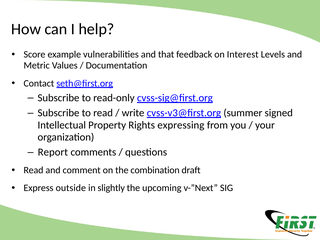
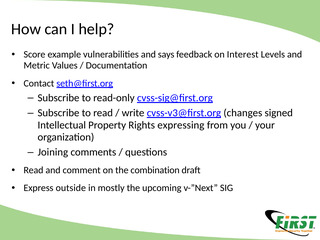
that: that -> says (166, 54)
summer: summer -> changes (243, 113)
Report: Report -> Joining (53, 152)
slightly: slightly -> mostly (111, 188)
